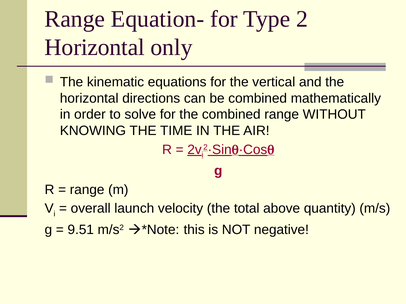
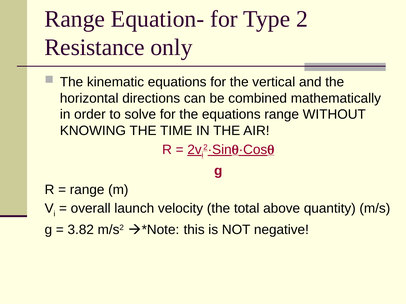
Horizontal: Horizontal -> Resistance (95, 47)
the combined: combined -> equations (231, 115)
9.51: 9.51 -> 3.82 (81, 230)
